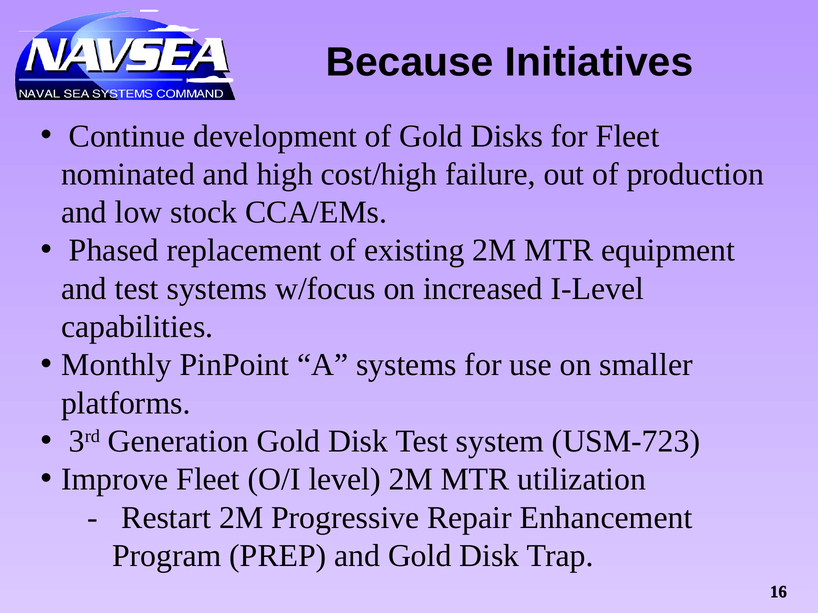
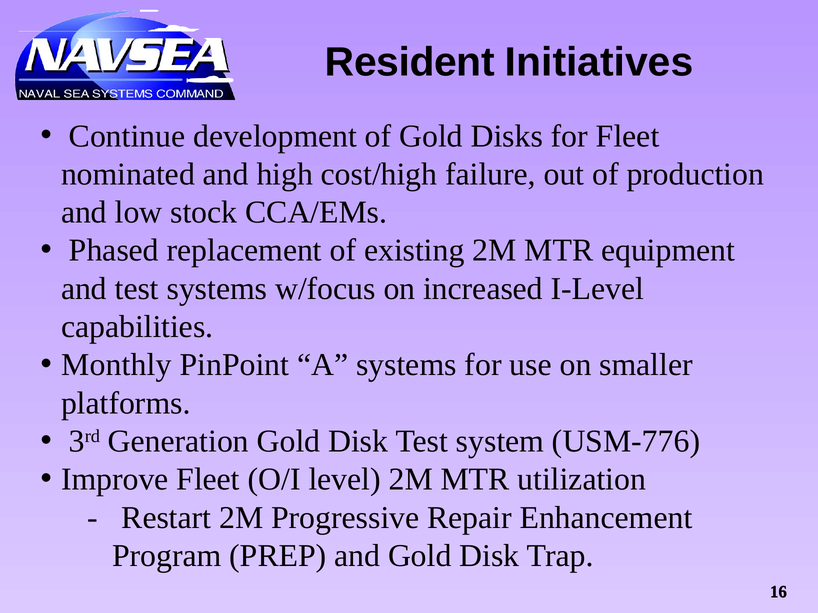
Because: Because -> Resident (410, 63)
USM-723: USM-723 -> USM-776 (626, 442)
